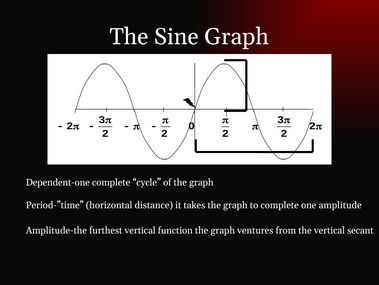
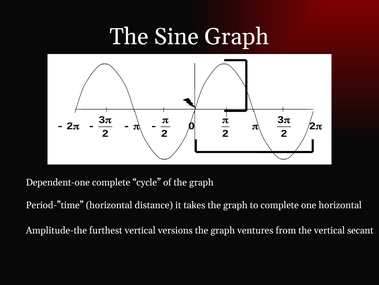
one amplitude: amplitude -> horizontal (340, 205)
function: function -> versions (175, 230)
